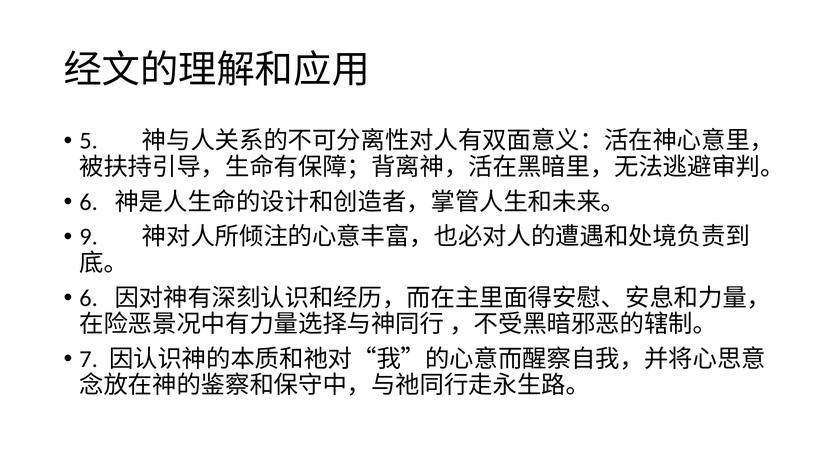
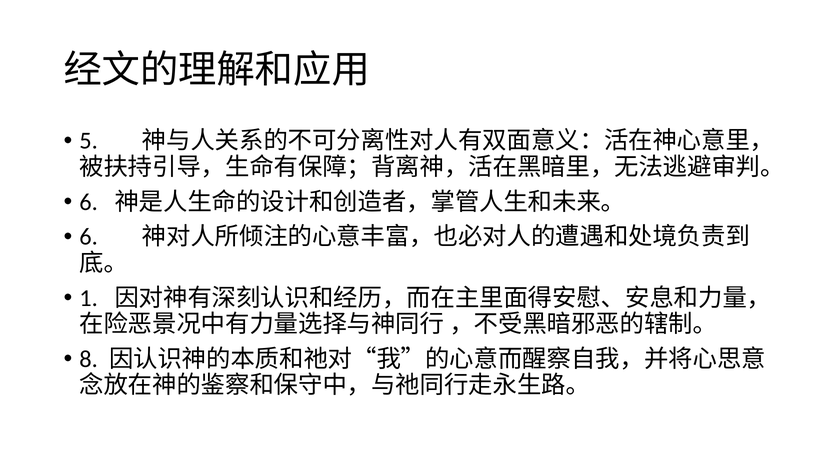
9: 9 -> 6 (89, 237)
6: 6 -> 1 (89, 299)
7: 7 -> 8 (89, 360)
